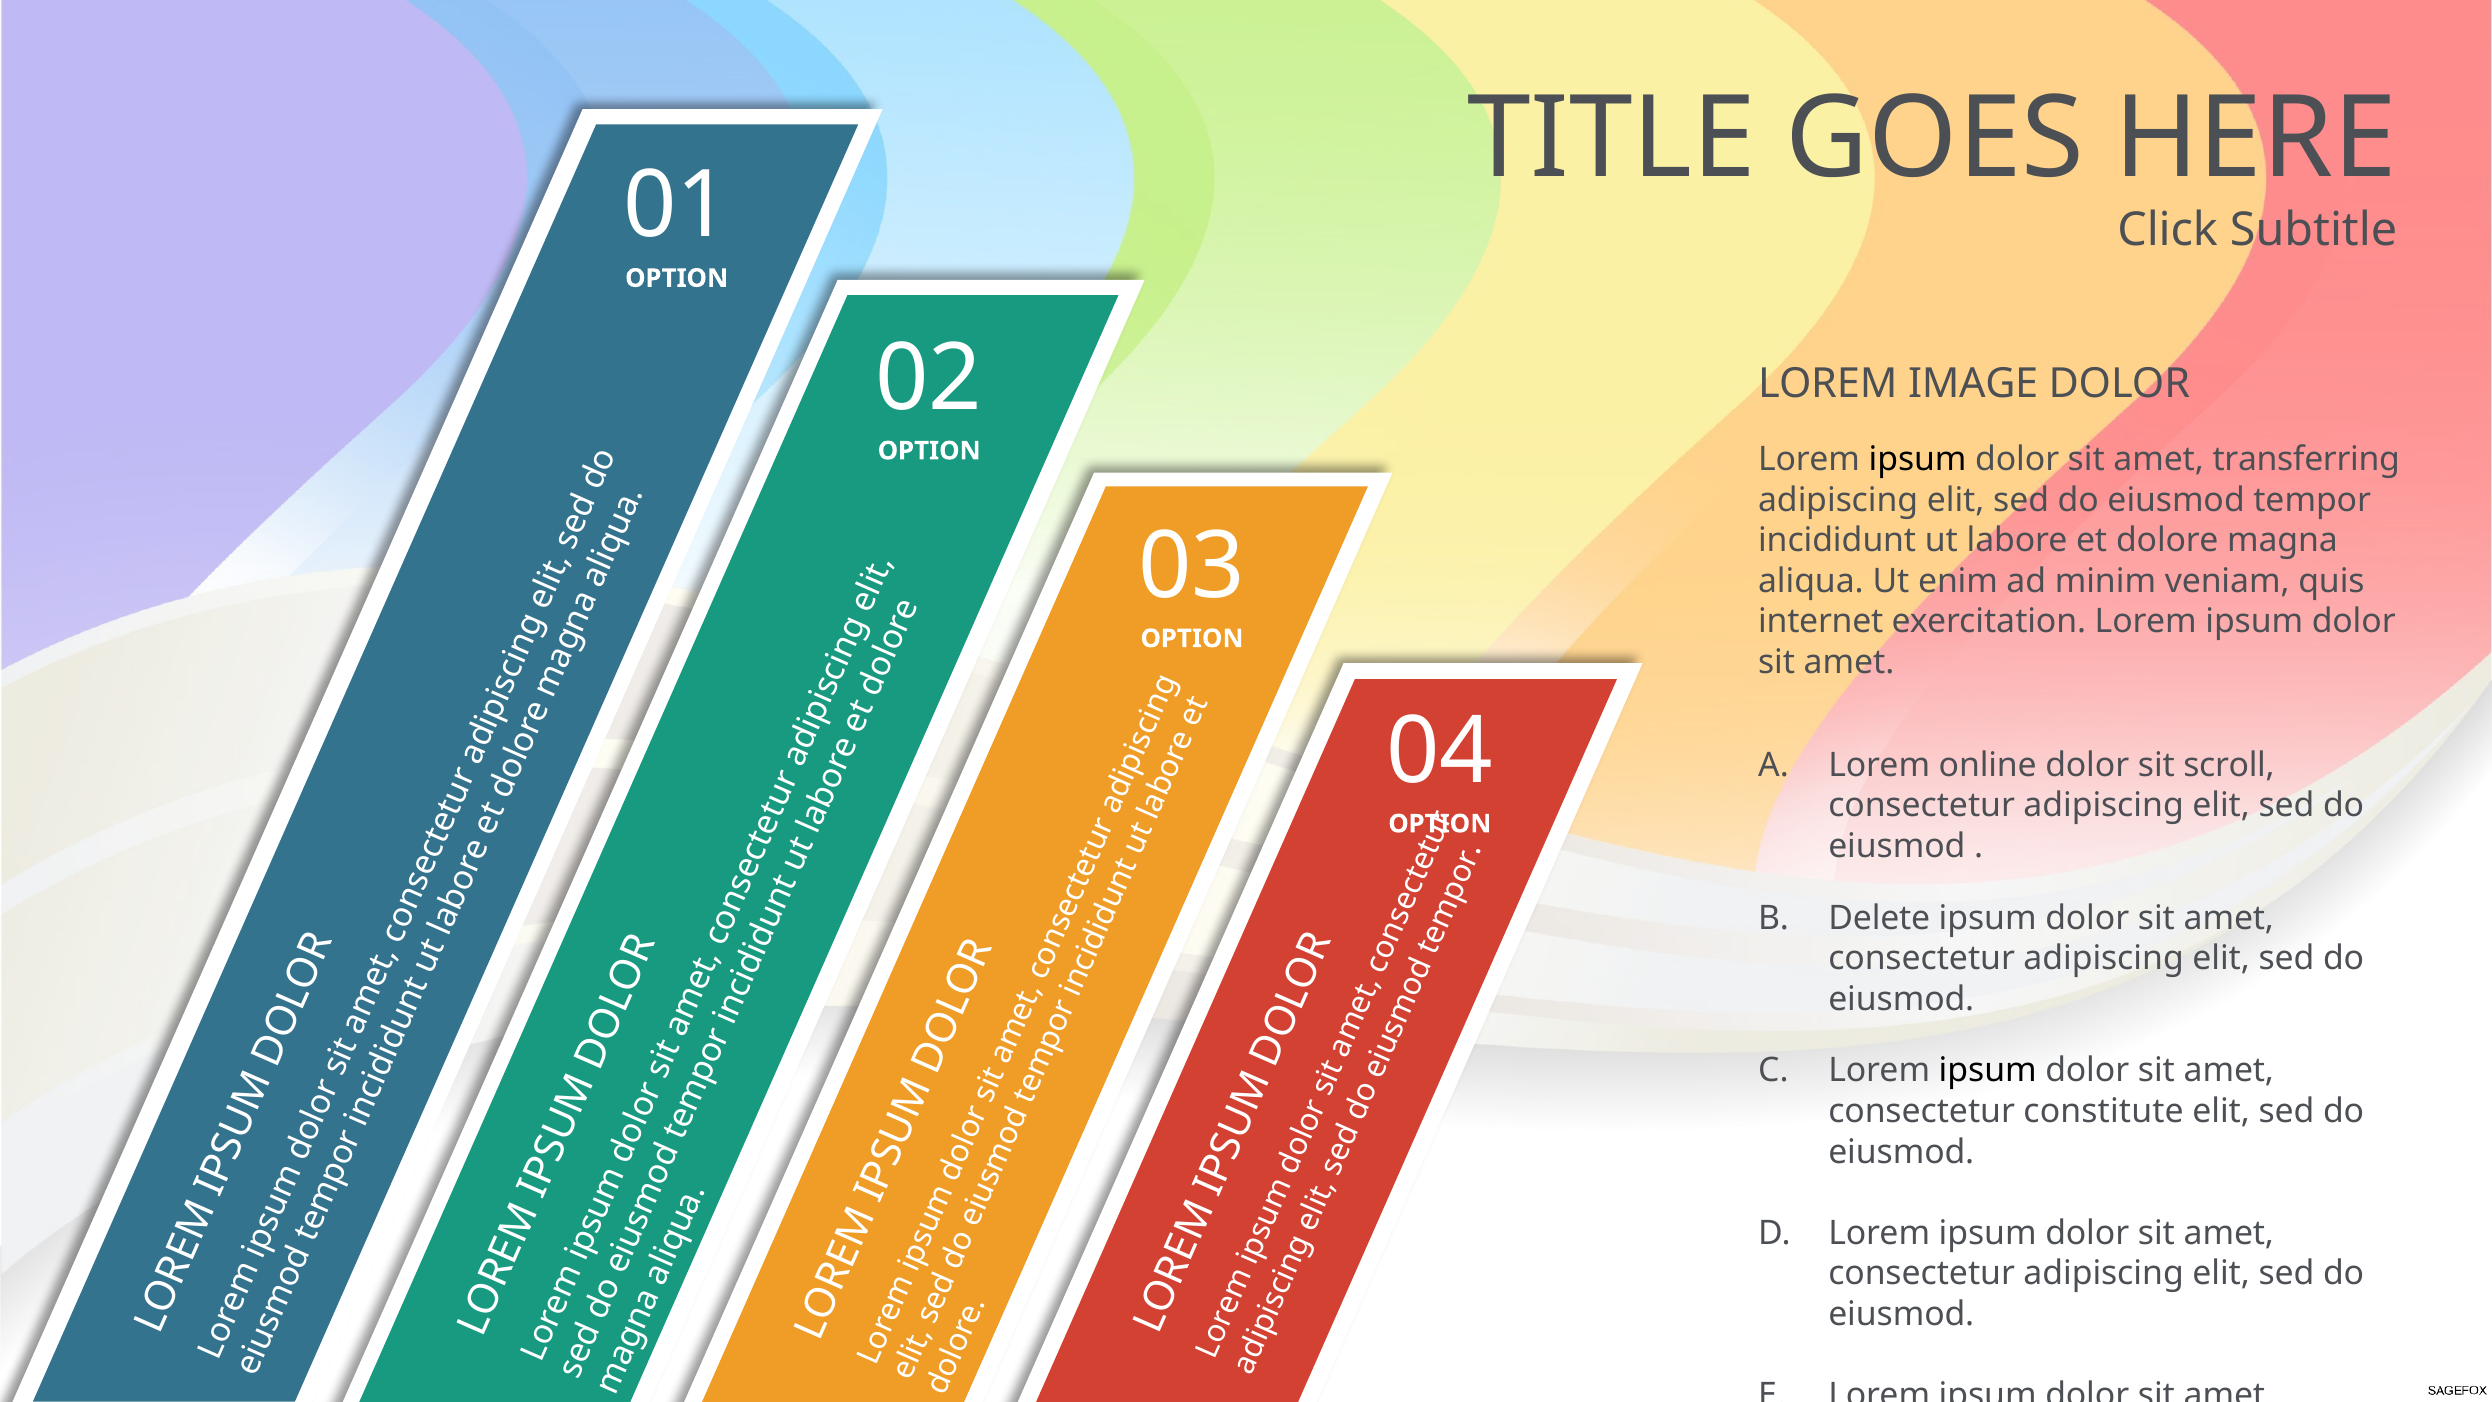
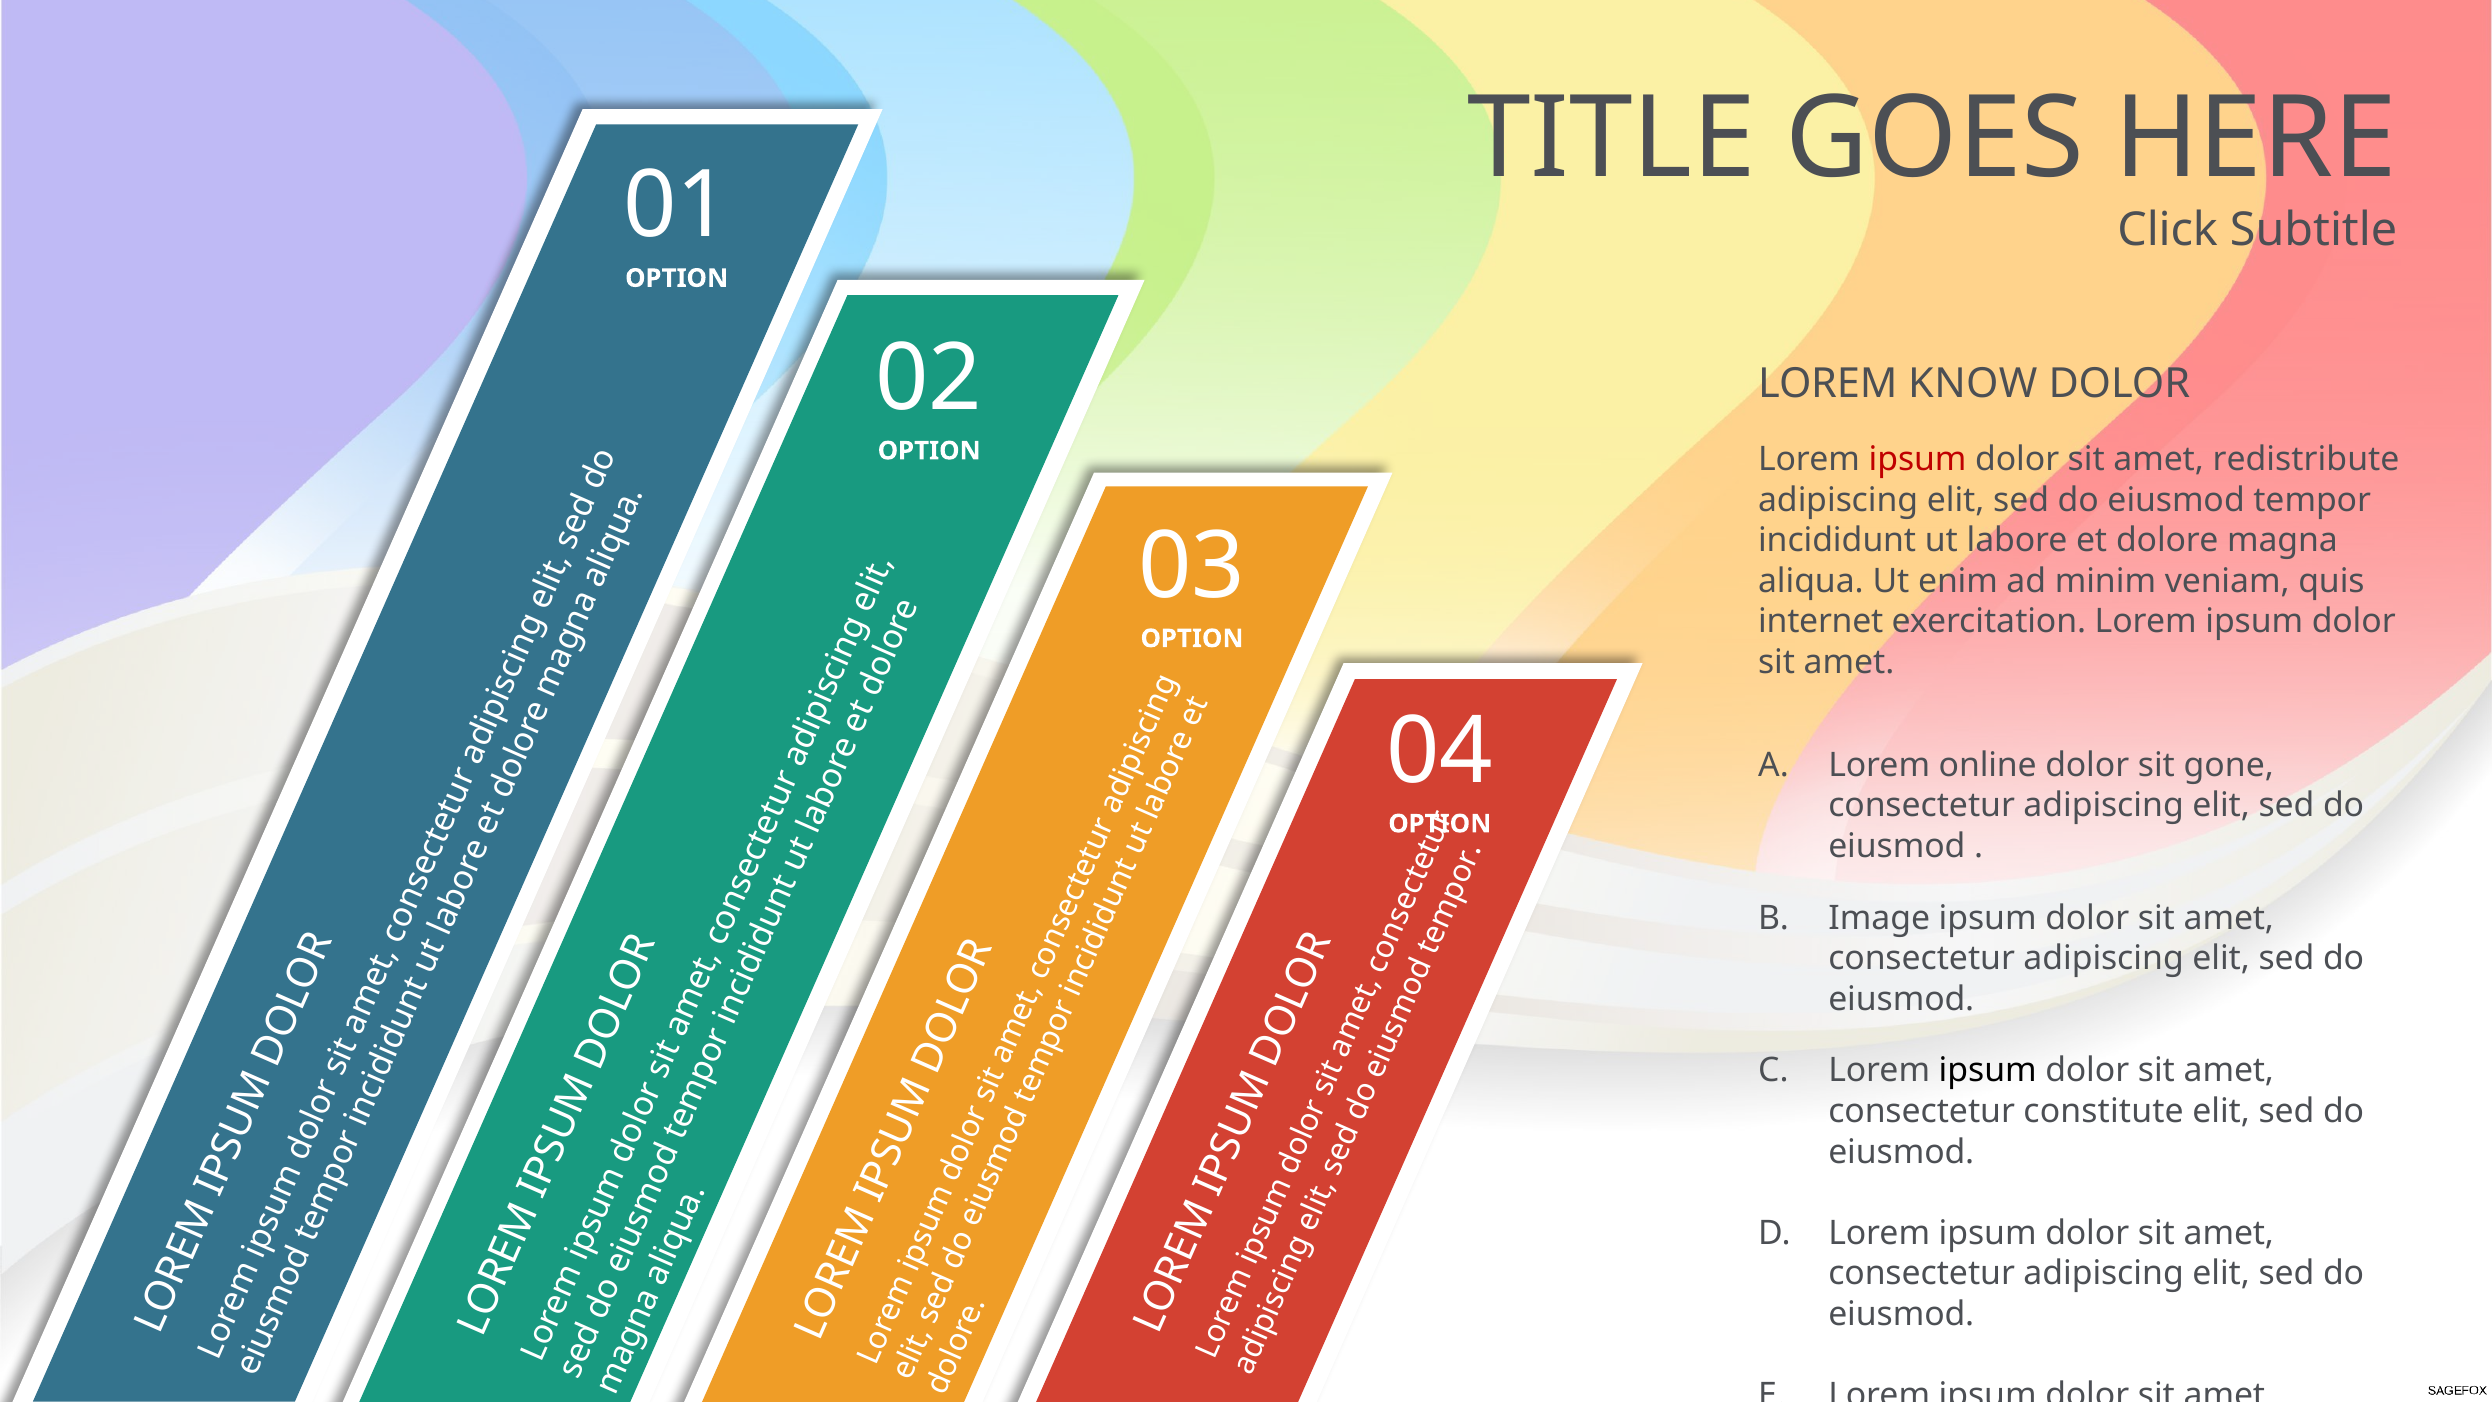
IMAGE: IMAGE -> KNOW (1973, 384)
ipsum colour: black -> red (1918, 459)
transferring: transferring -> redistribute (2306, 459)
scroll: scroll -> gone (2229, 765)
Delete: Delete -> Image (1879, 918)
